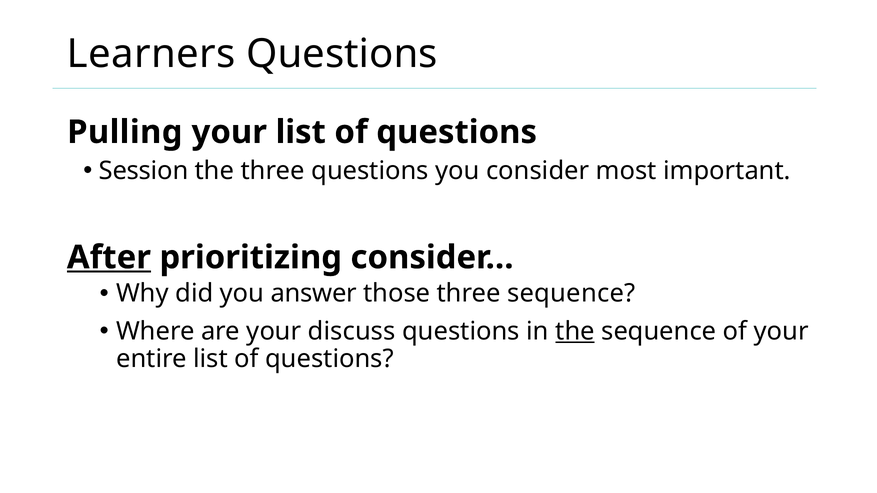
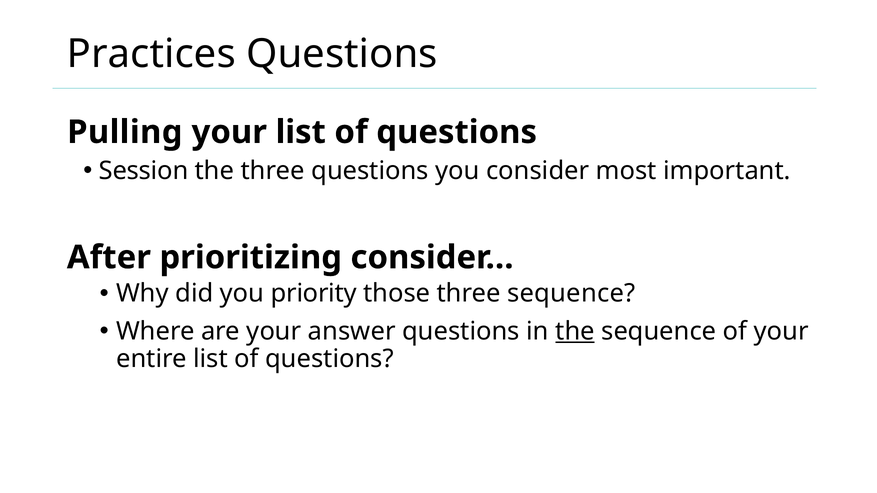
Learners: Learners -> Practices (151, 54)
After underline: present -> none (109, 258)
answer: answer -> priority (314, 294)
discuss: discuss -> answer (352, 331)
